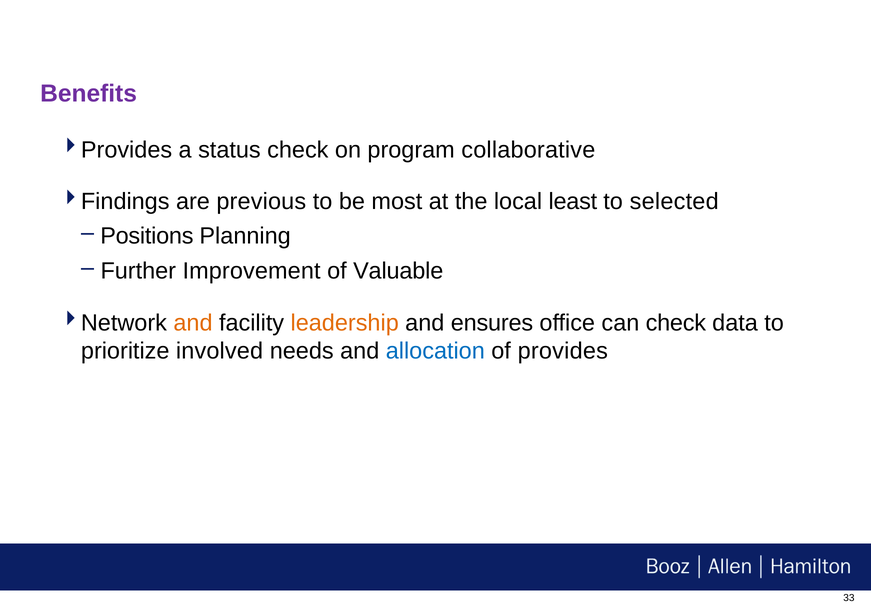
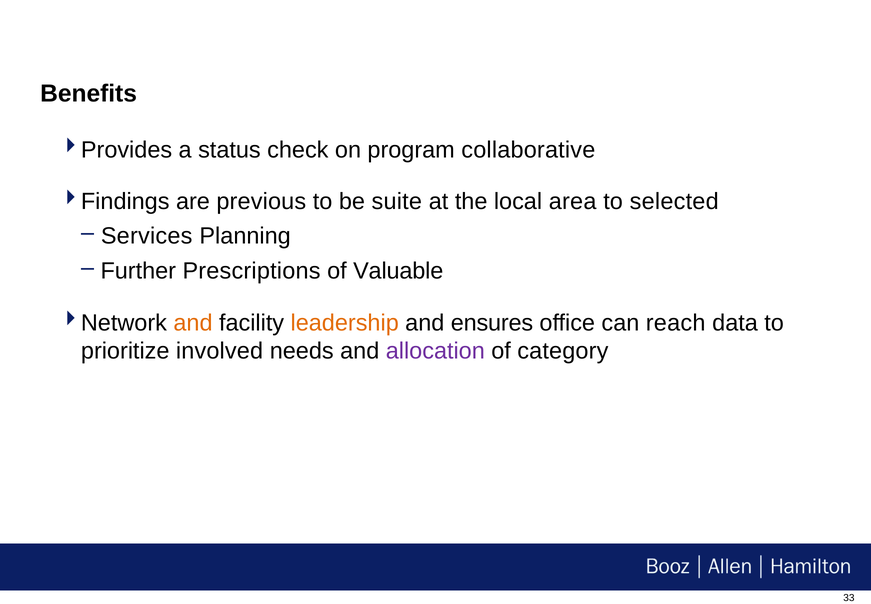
Benefits colour: purple -> black (89, 94)
most: most -> suite (397, 201)
least: least -> area (573, 201)
Positions: Positions -> Services (147, 236)
Improvement: Improvement -> Prescriptions (251, 270)
can check: check -> reach (676, 322)
allocation colour: blue -> purple (435, 351)
provides: provides -> category (563, 351)
